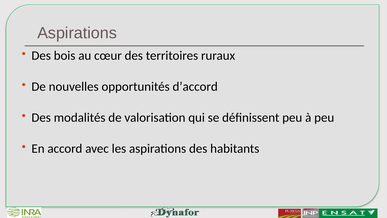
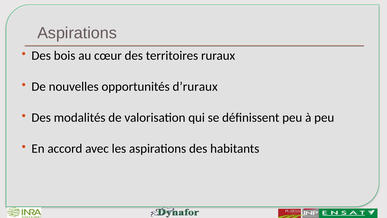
d’accord: d’accord -> d’ruraux (195, 86)
